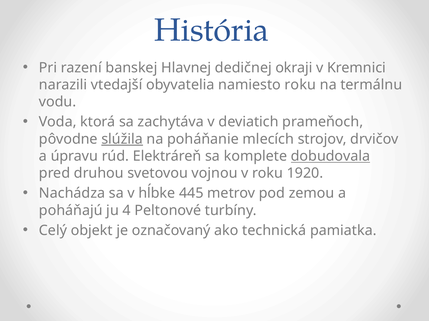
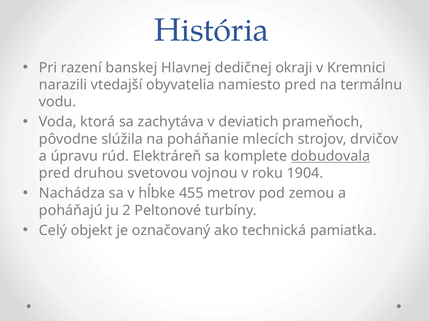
namiesto roku: roku -> pred (300, 85)
slúžila underline: present -> none (122, 139)
1920: 1920 -> 1904 (305, 174)
445: 445 -> 455 (191, 194)
4: 4 -> 2 (127, 211)
